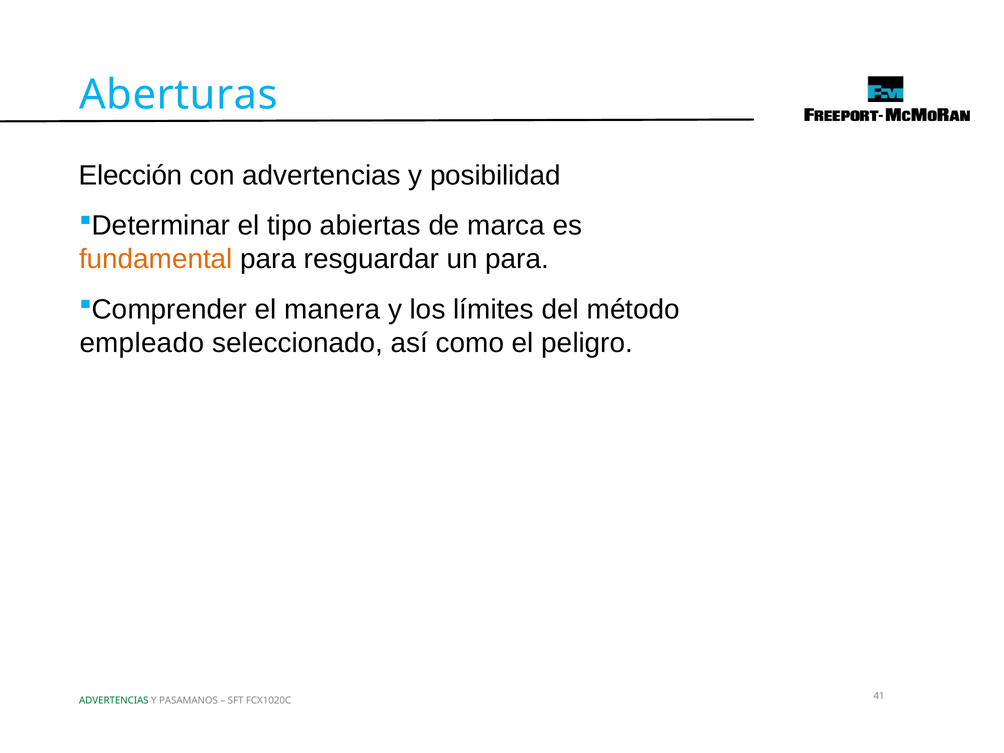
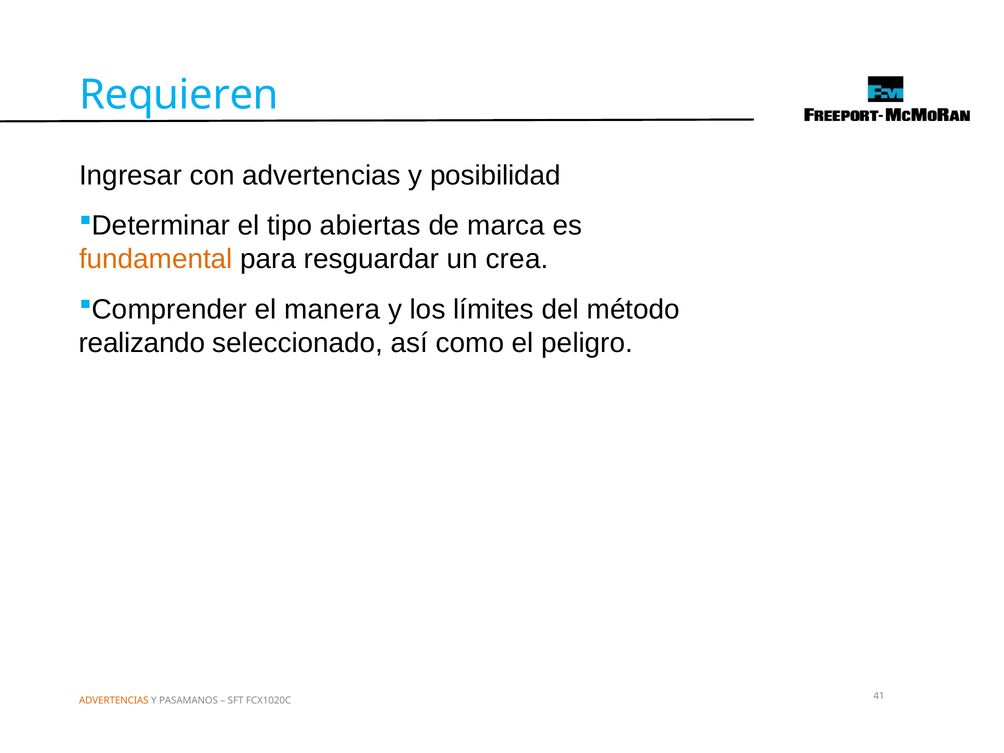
Aberturas: Aberturas -> Requieren (179, 95)
Elección: Elección -> Ingresar (130, 176)
un para: para -> crea (517, 259)
empleado: empleado -> realizando (142, 343)
ADVERTENCIAS colour: green -> orange (114, 700)
